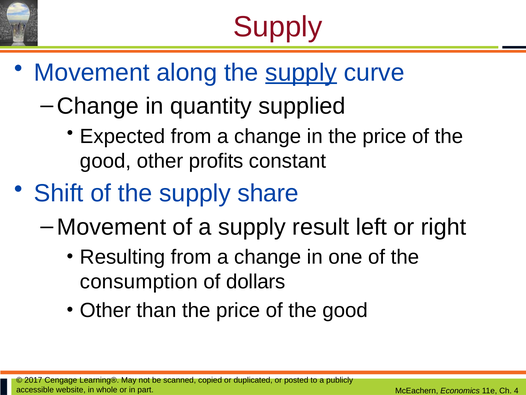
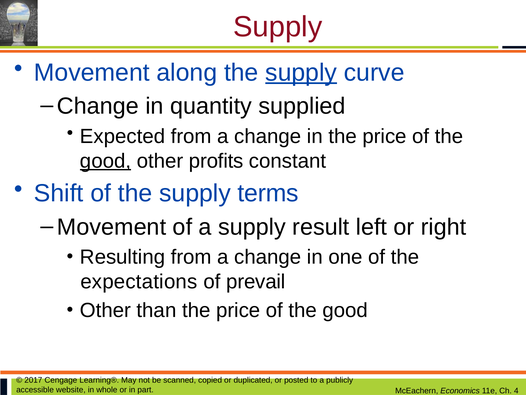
good underline: none -> present (106, 161)
share: share -> terms (268, 193)
consumption: consumption -> expectations (139, 281)
dollars: dollars -> prevail (256, 281)
